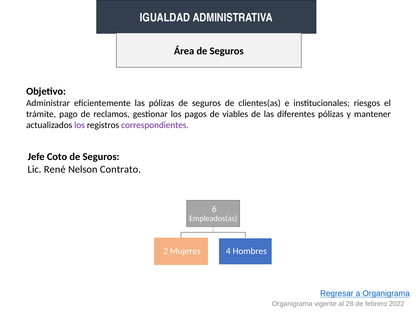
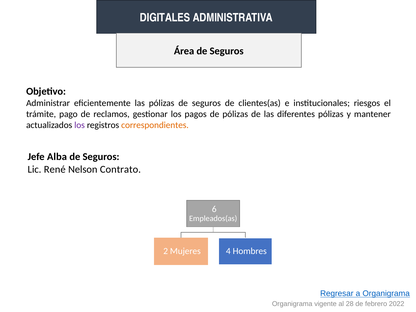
IGUALDAD: IGUALDAD -> DIGITALES (165, 18)
de viables: viables -> pólizas (235, 114)
correspondientes colour: purple -> orange (155, 125)
Coto: Coto -> Alba (57, 157)
